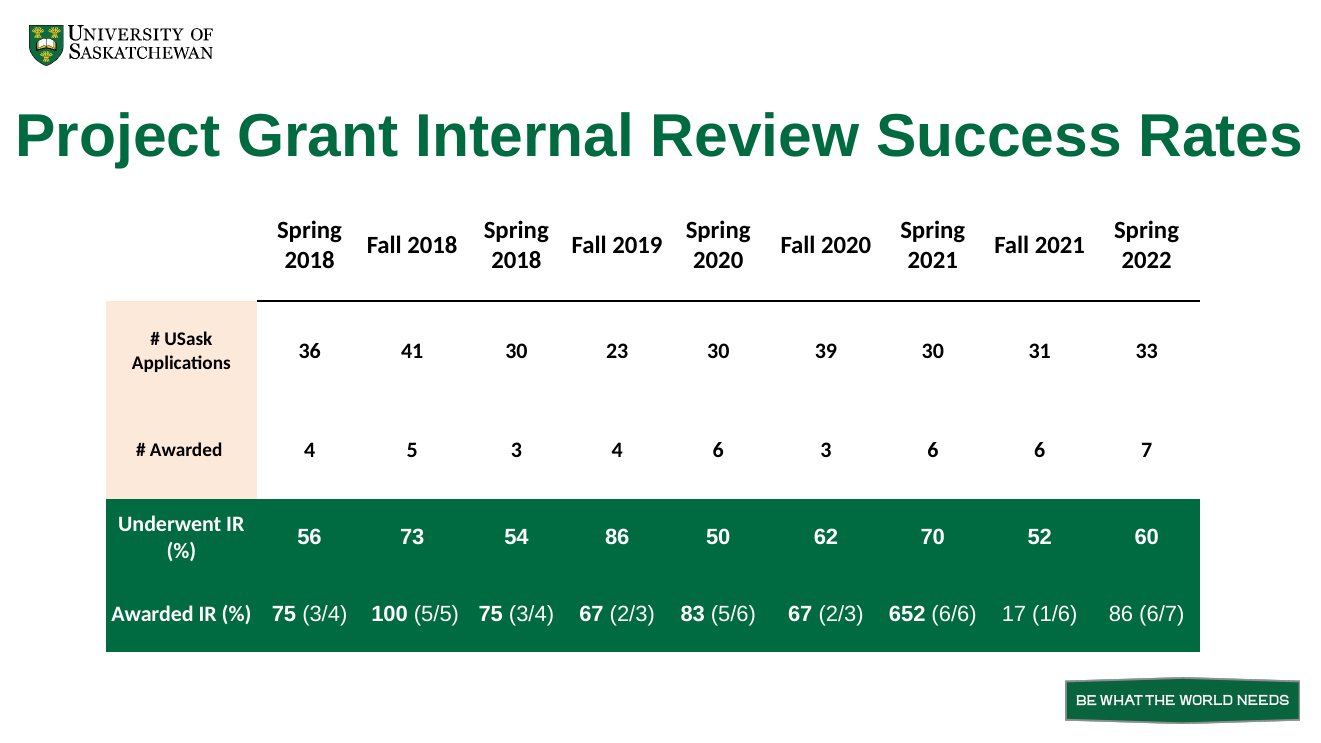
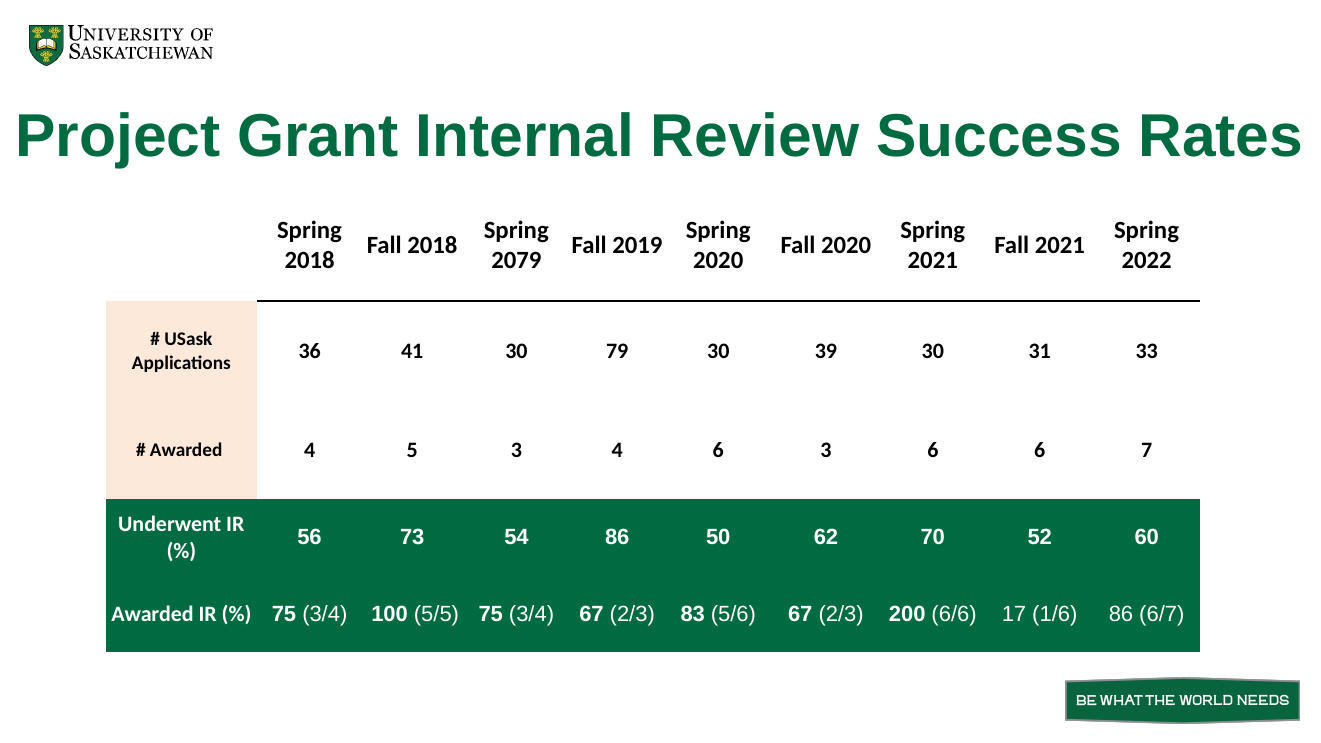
2018: 2018 -> 2079 (516, 261)
23: 23 -> 79 (617, 351)
652: 652 -> 200 (907, 614)
